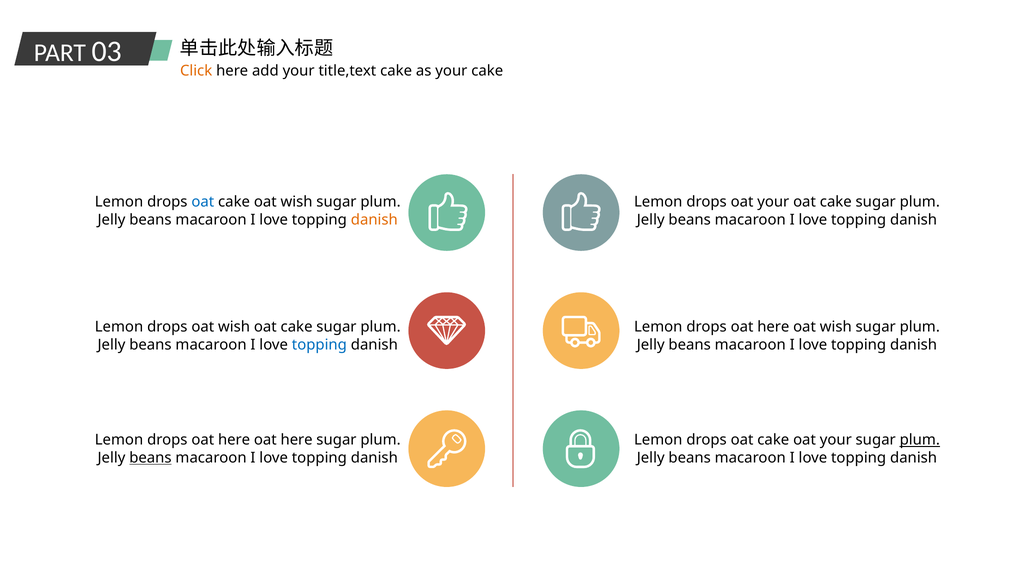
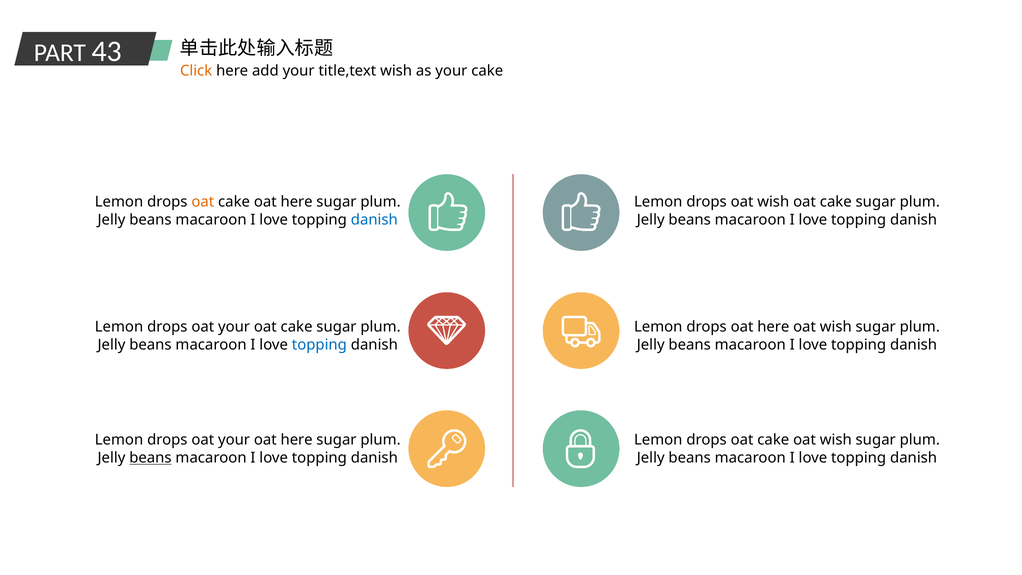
03: 03 -> 43 (107, 51)
title,text cake: cake -> wish (396, 71)
oat colour: blue -> orange (203, 202)
cake oat wish: wish -> here (297, 202)
drops oat your: your -> wish (773, 202)
danish colour: orange -> blue (374, 220)
wish: wish -> your (234, 327)
here: here -> your (234, 440)
cake oat your: your -> wish (836, 440)
plum underline: present -> none (920, 440)
